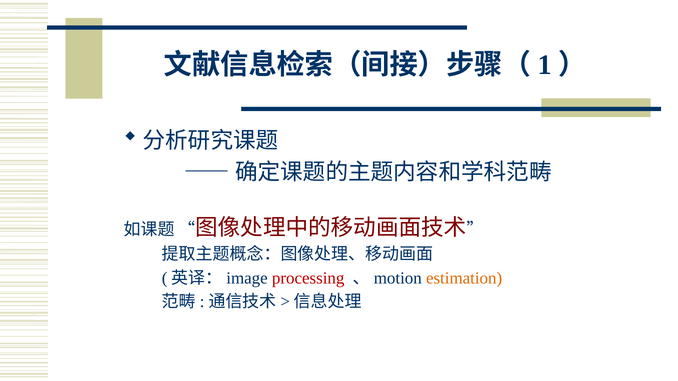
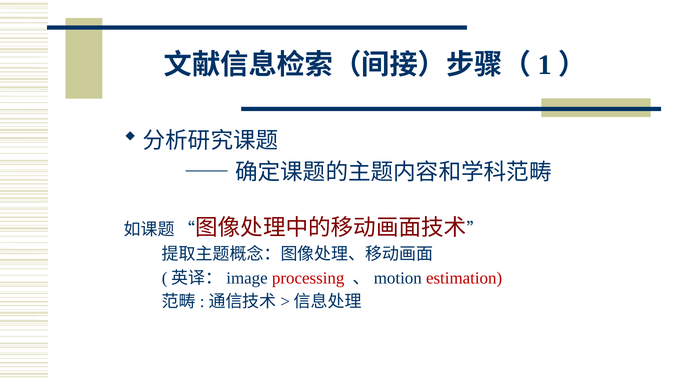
estimation colour: orange -> red (464, 278)
